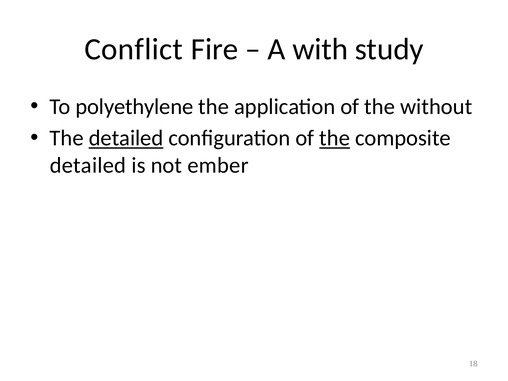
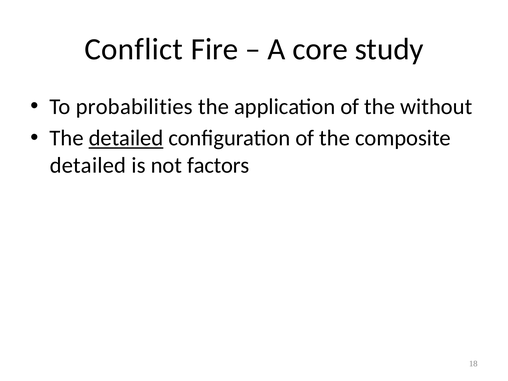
with: with -> core (320, 49)
polyethylene: polyethylene -> probabilities (134, 107)
the underline: present -> none (335, 138)
ember: ember -> factors (218, 165)
